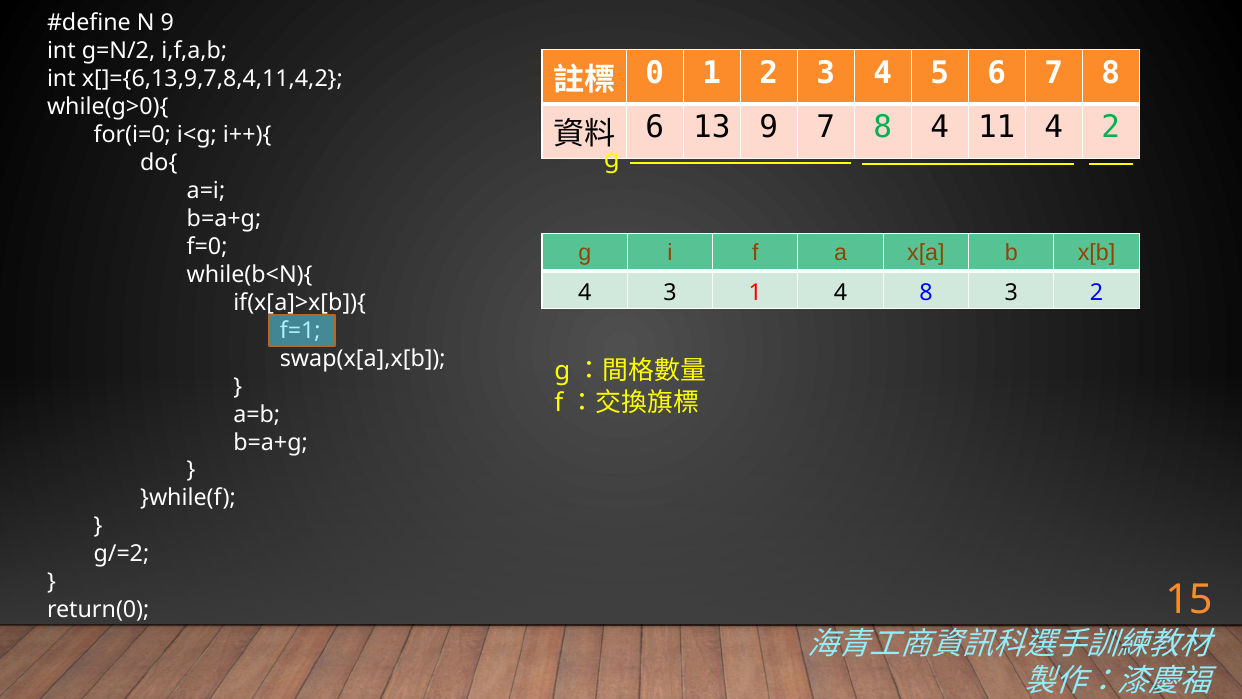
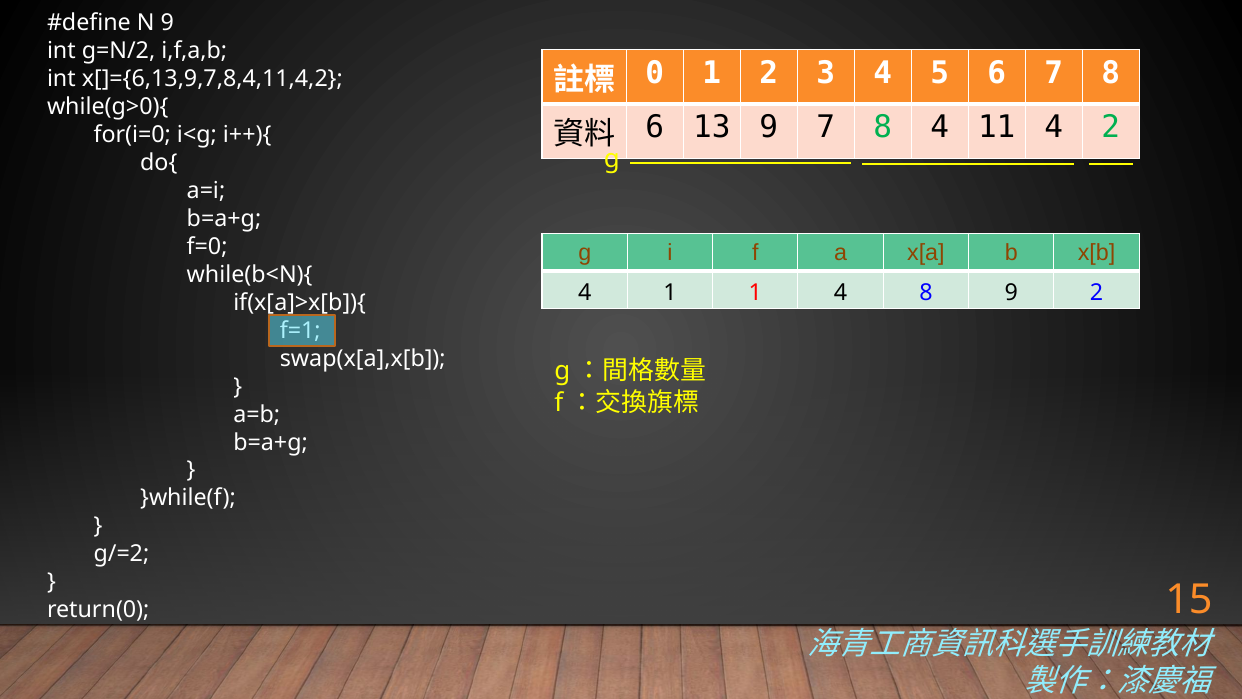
4 3: 3 -> 1 (670, 293)
8 3: 3 -> 9 (1011, 293)
